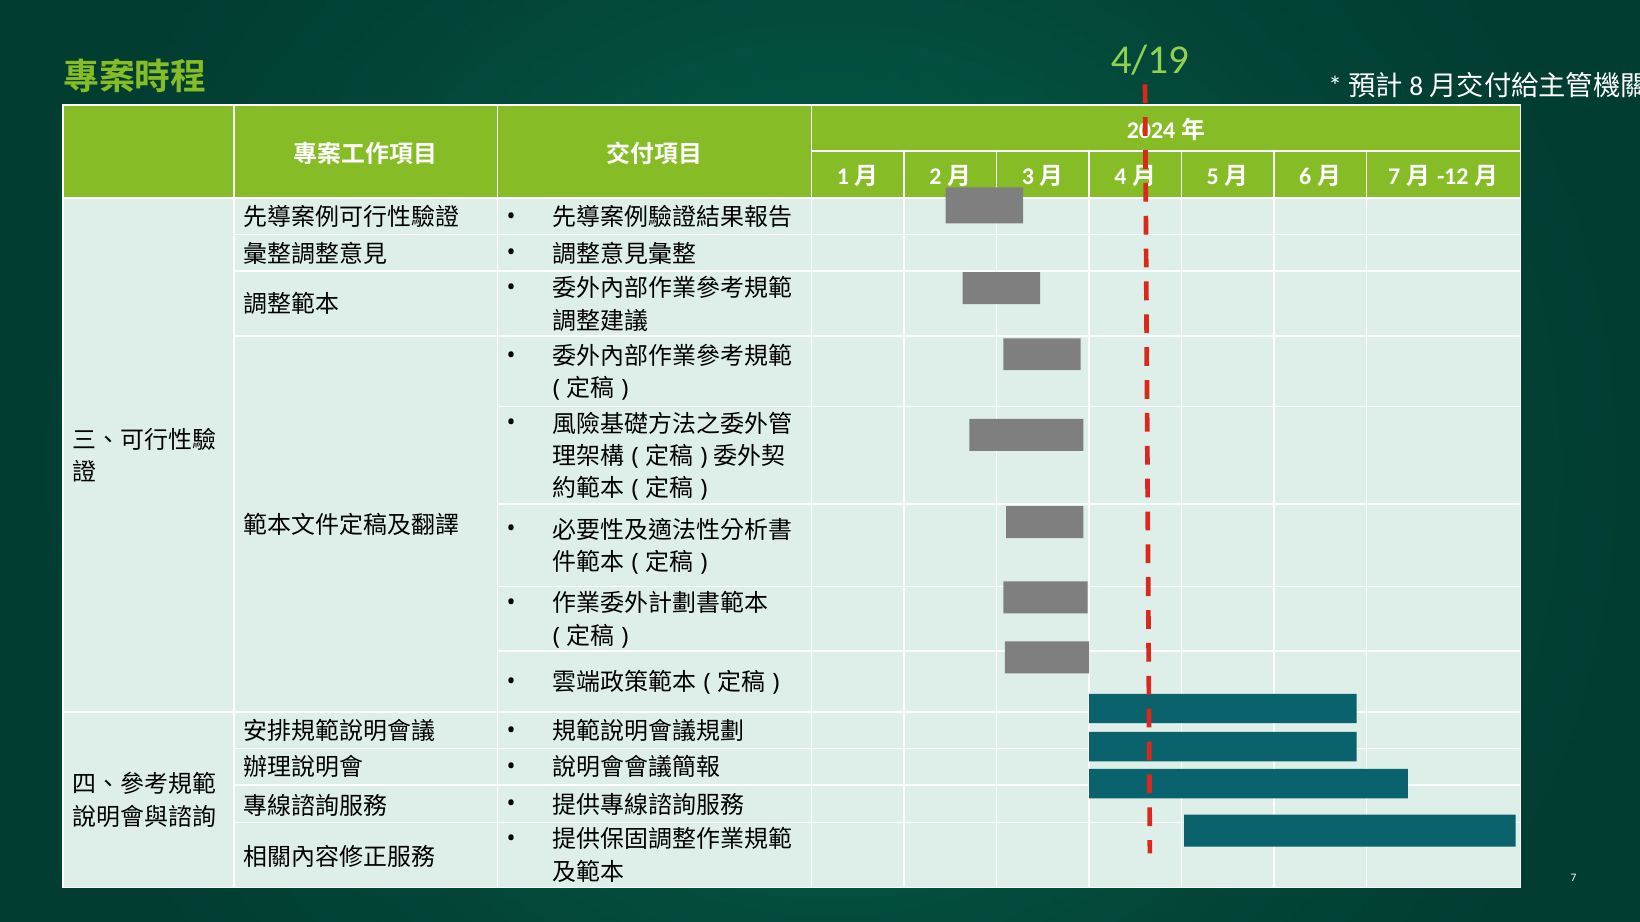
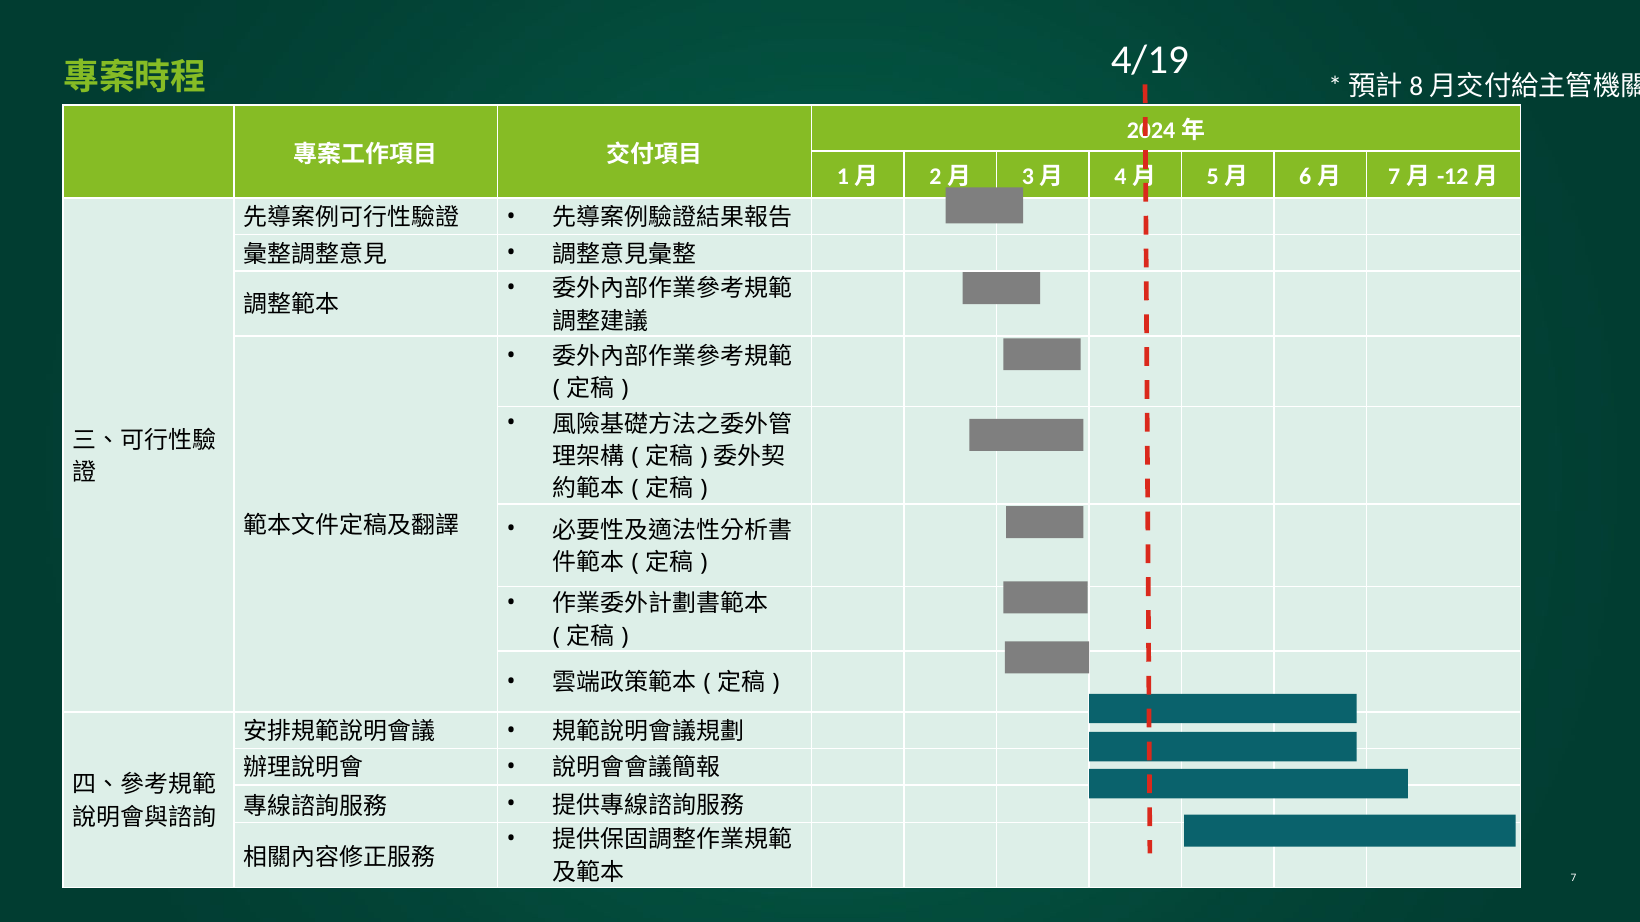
4/19 colour: light green -> white (1150, 60)
